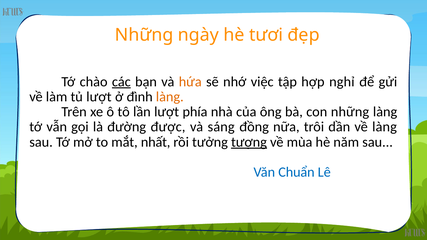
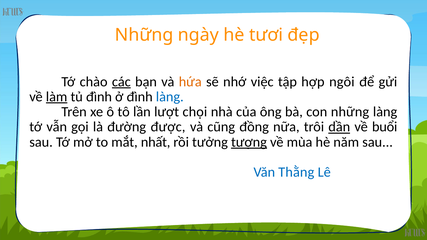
nghỉ: nghỉ -> ngôi (342, 82)
làm underline: none -> present (57, 97)
tủ lượt: lượt -> đình (99, 97)
làng colour: orange -> blue (170, 97)
phía: phía -> chọi (195, 112)
sáng: sáng -> cũng (221, 127)
dần underline: none -> present (339, 127)
về làng: làng -> buổi (385, 127)
Chuẩn: Chuẩn -> Thằng (296, 172)
